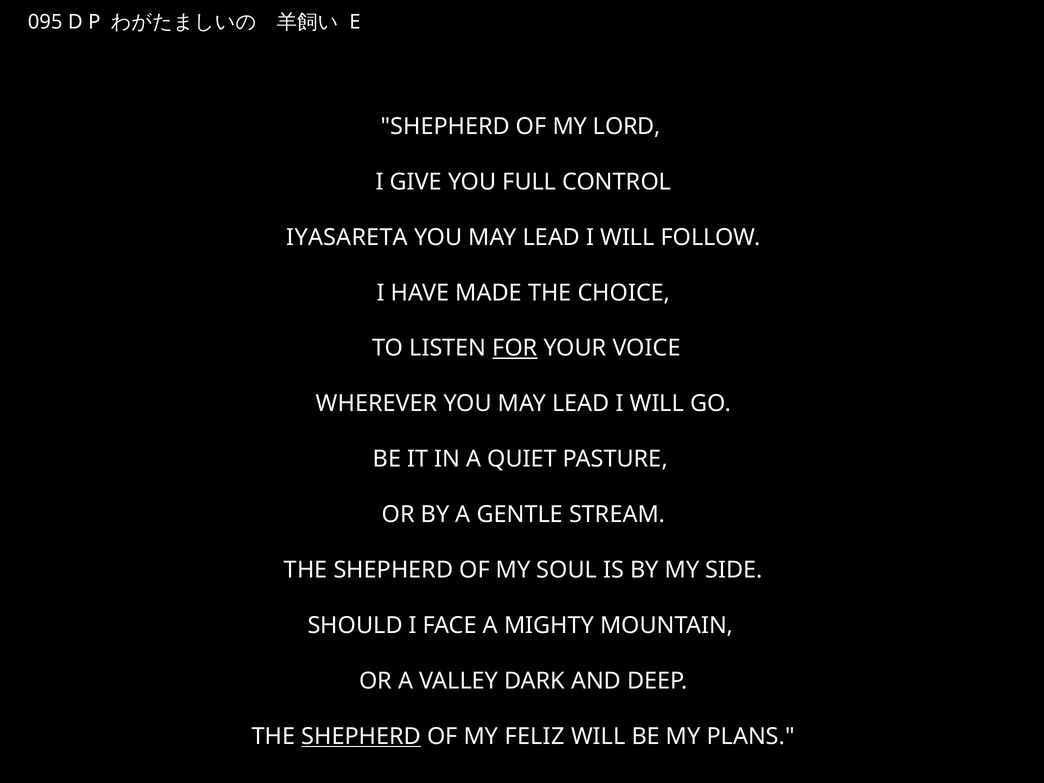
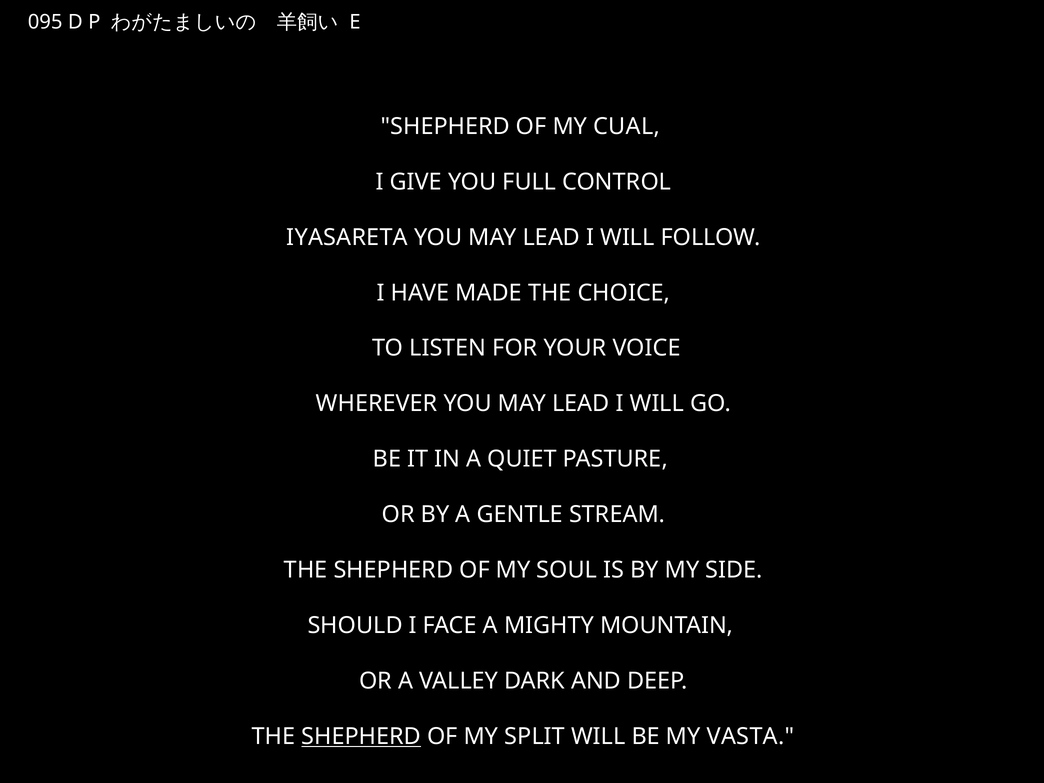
LORD: LORD -> CUAL (627, 126)
FOR underline: present -> none (515, 348)
FELIZ: FELIZ -> SPLIT (535, 736)
PLANS: PLANS -> VASTA (751, 736)
